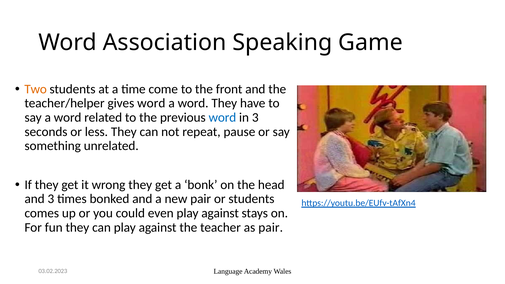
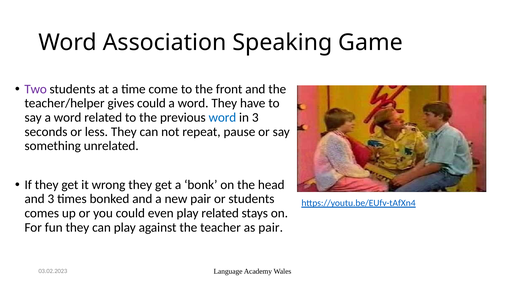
Two colour: orange -> purple (36, 89)
gives word: word -> could (151, 103)
even play against: against -> related (220, 213)
